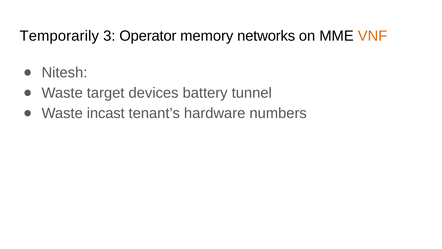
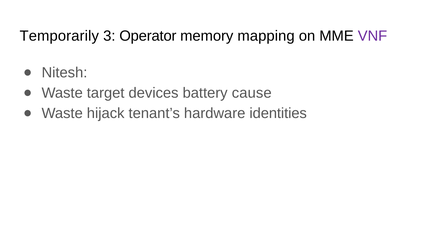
networks: networks -> mapping (266, 36)
VNF colour: orange -> purple (373, 36)
tunnel: tunnel -> cause (252, 93)
incast: incast -> hijack (106, 113)
numbers: numbers -> identities (278, 113)
